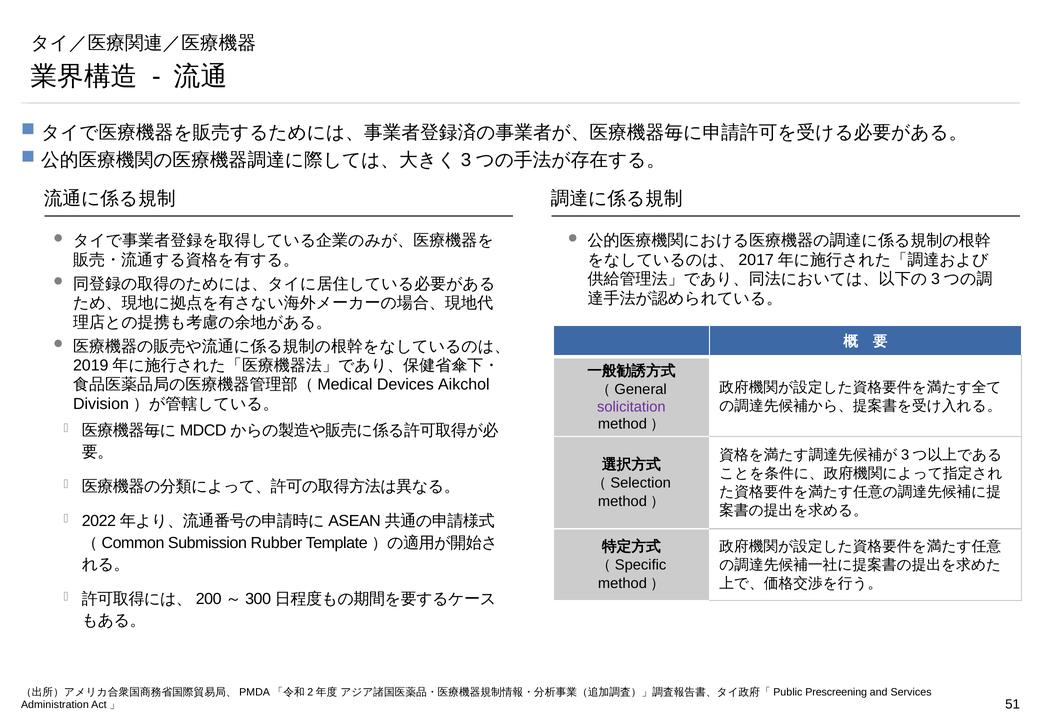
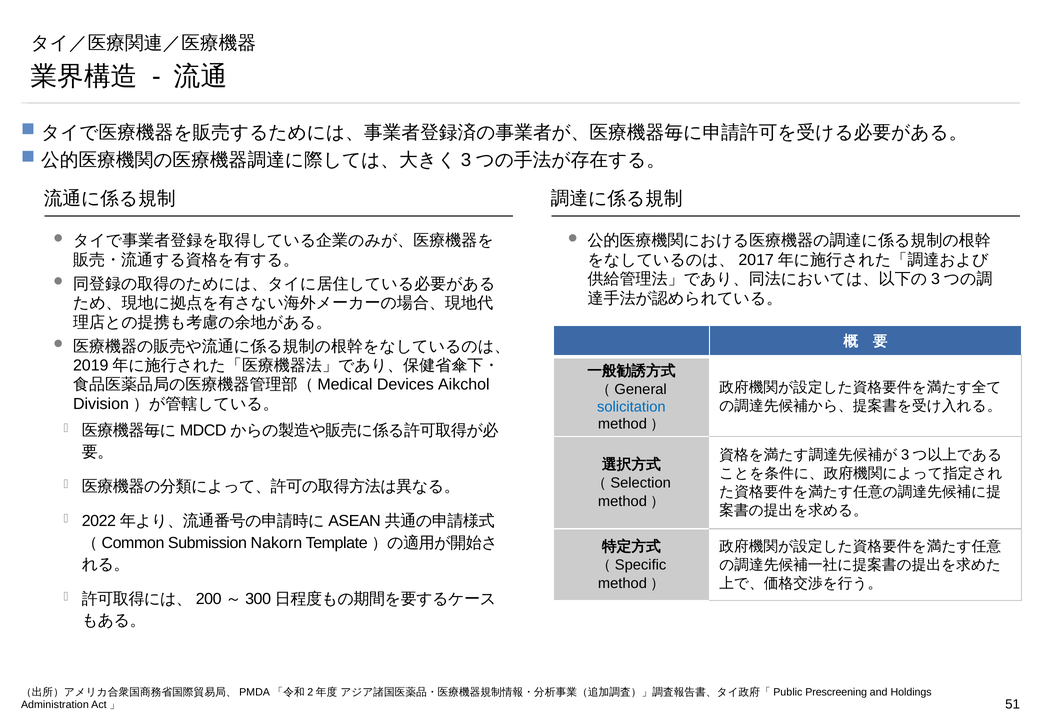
solicitation colour: purple -> blue (631, 407)
Rubber: Rubber -> Nakorn (276, 543)
Services: Services -> Holdings (911, 693)
